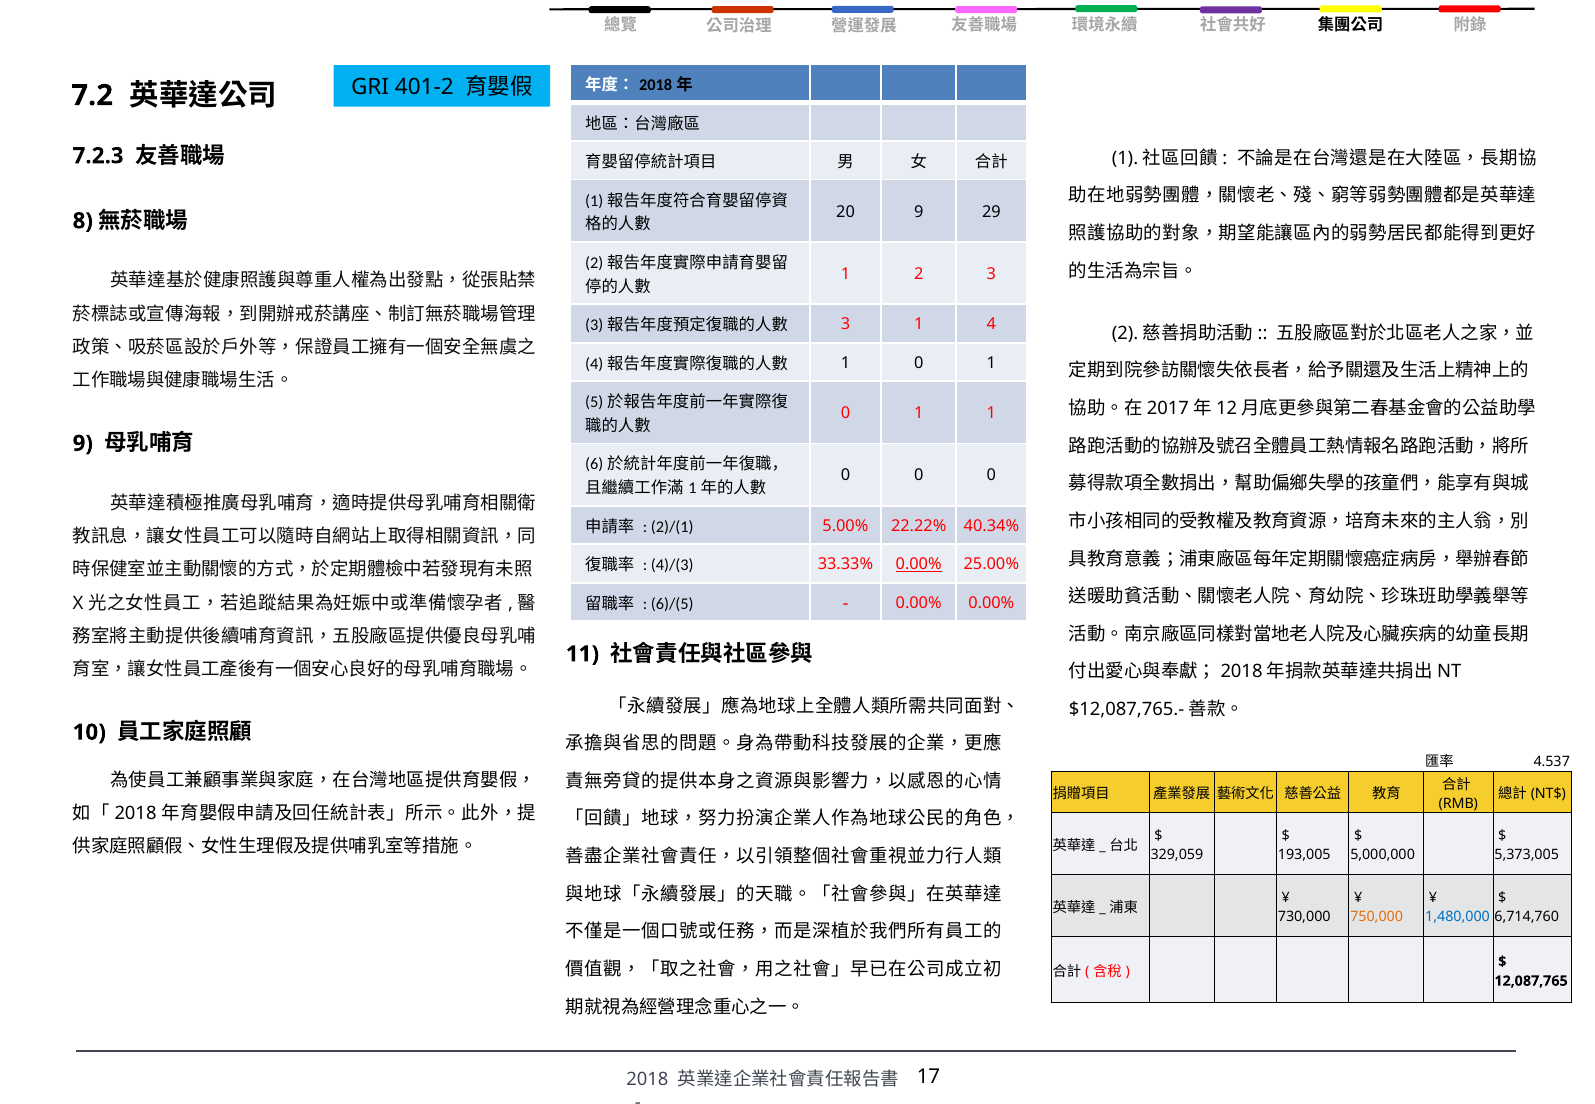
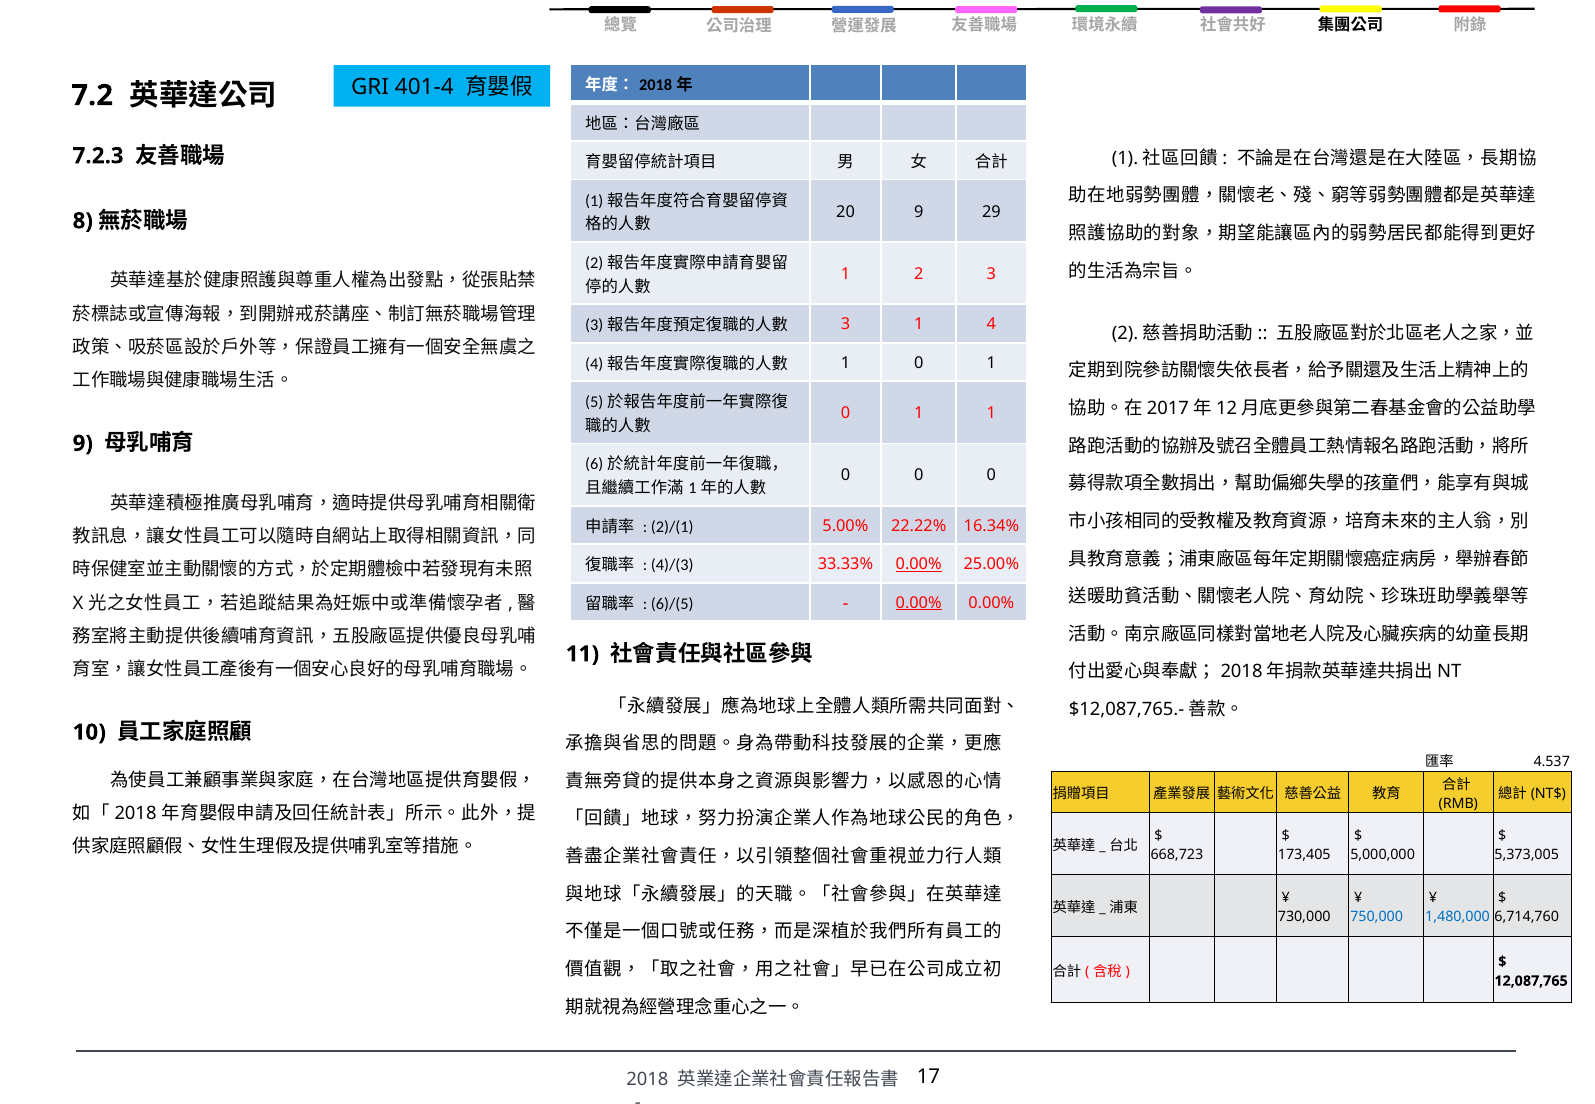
401-2: 401-2 -> 401-4 (424, 87)
40.34%: 40.34% -> 16.34% (991, 526)
0.00% underline: none -> present (919, 603)
329,059: 329,059 -> 668,723 (1177, 855)
193,005: 193,005 -> 173,405 (1304, 855)
750,000 colour: orange -> blue (1377, 917)
